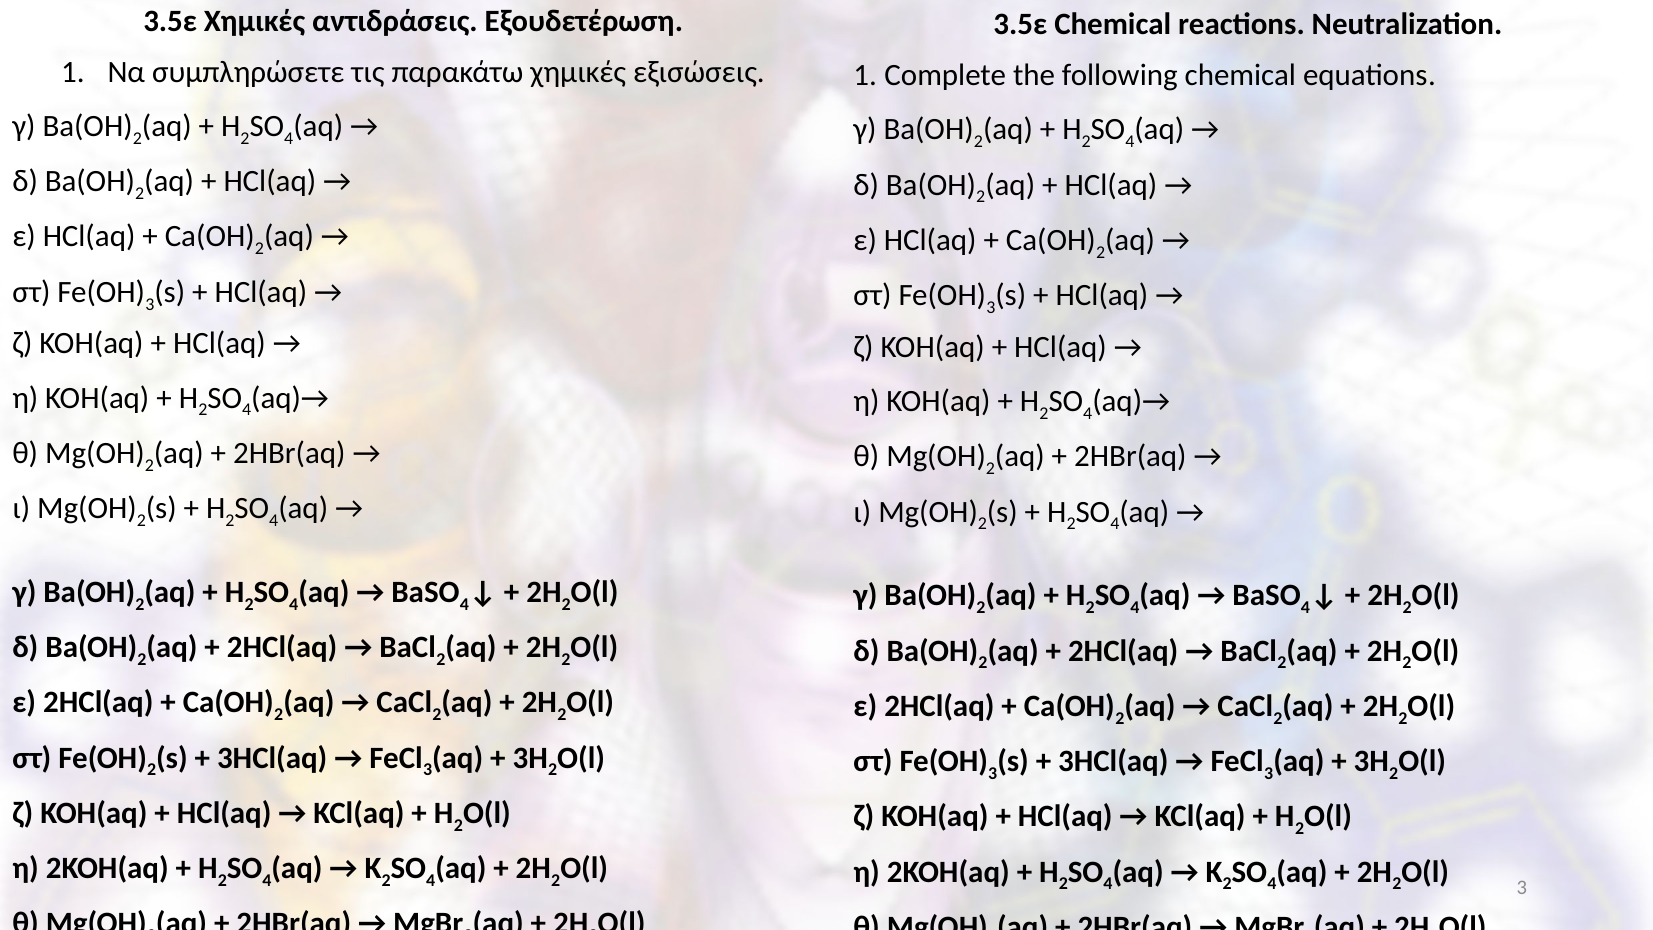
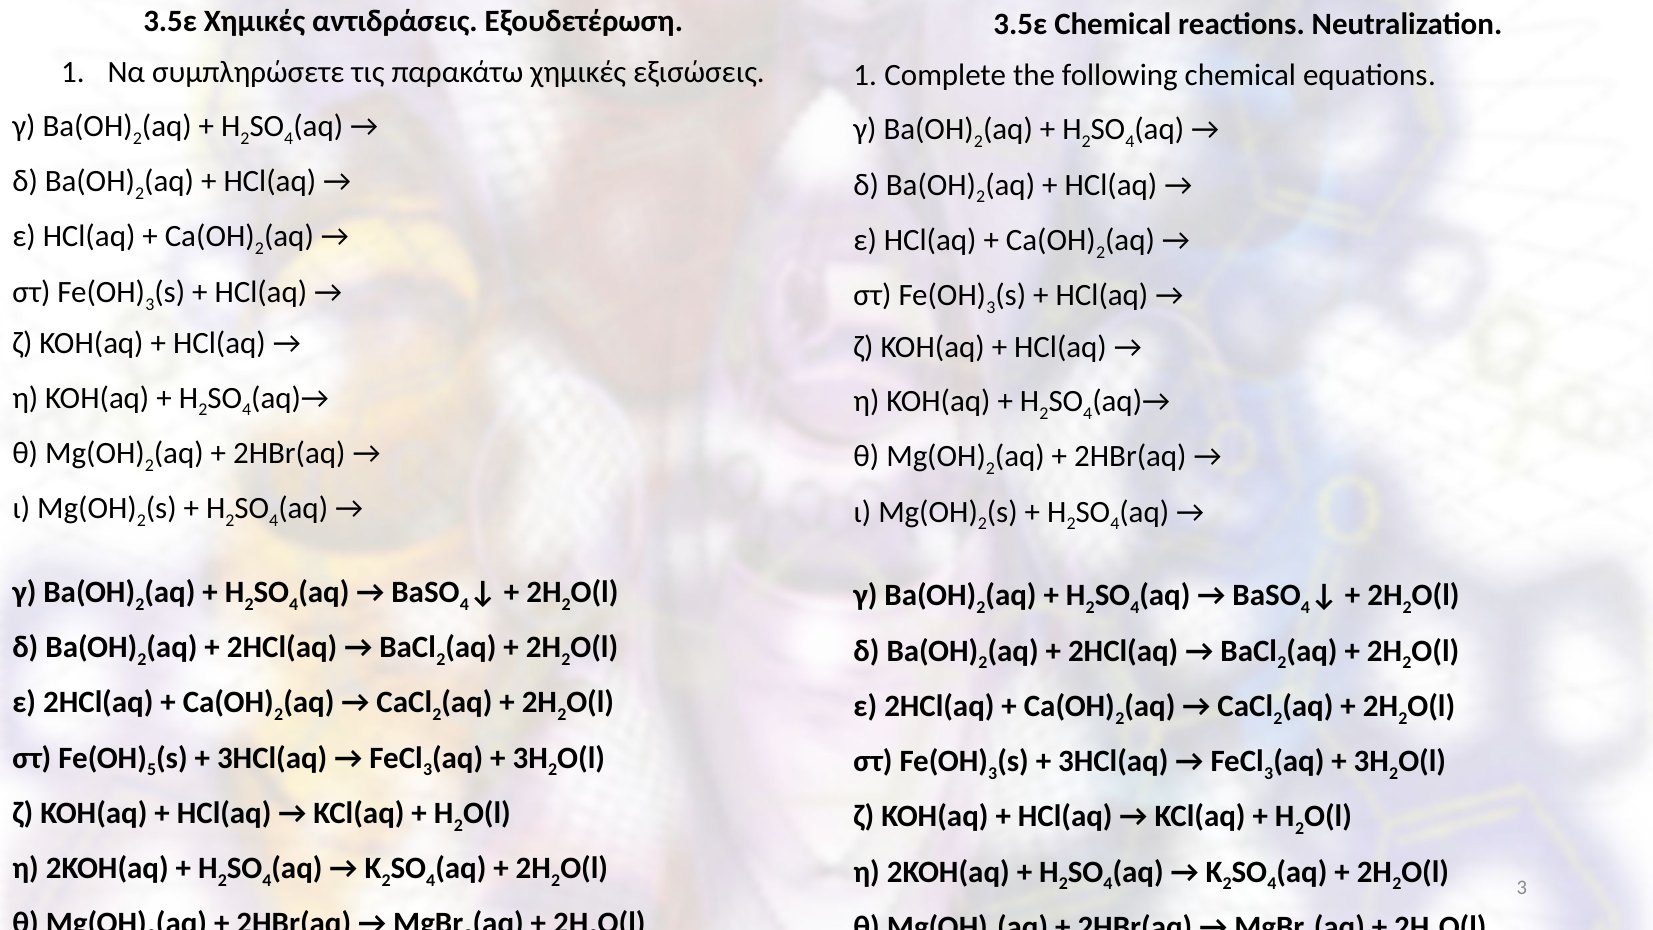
2: 2 -> 5 (152, 770)
